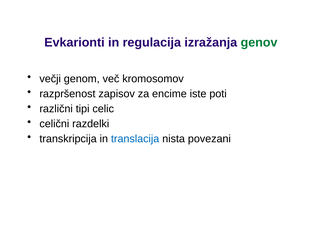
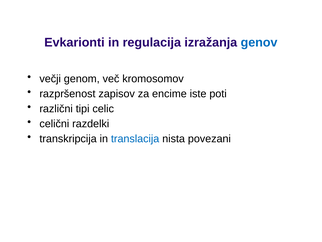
genov colour: green -> blue (259, 42)
